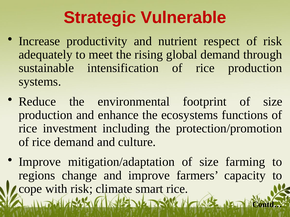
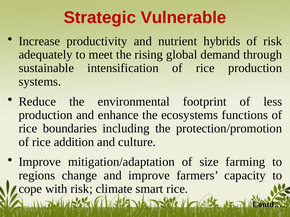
respect: respect -> hybrids (222, 41)
footprint of size: size -> less (273, 102)
investment: investment -> boundaries (70, 129)
rice demand: demand -> addition (74, 142)
